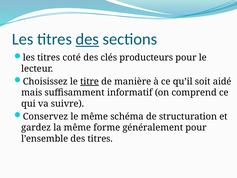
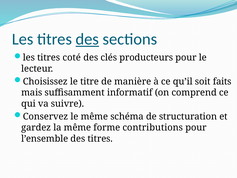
titre underline: present -> none (90, 81)
aidé: aidé -> faits (222, 81)
généralement: généralement -> contributions (153, 127)
